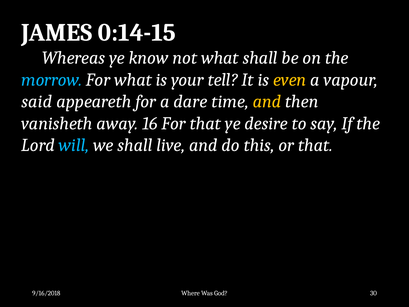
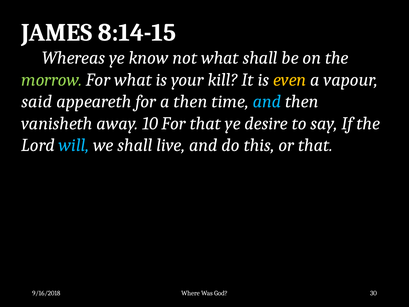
0:14-15: 0:14-15 -> 8:14-15 (137, 32)
morrow colour: light blue -> light green (52, 80)
tell: tell -> kill (223, 80)
a dare: dare -> then (190, 101)
and colour: yellow -> light blue (267, 101)
16: 16 -> 10 (150, 123)
